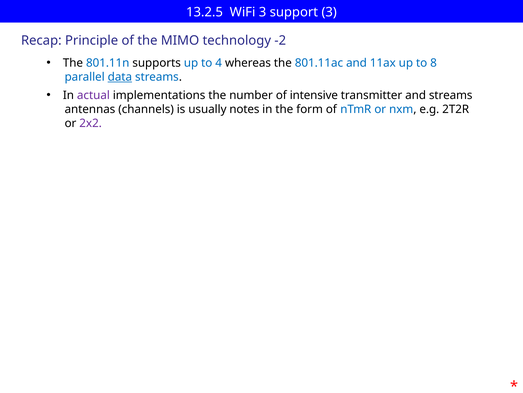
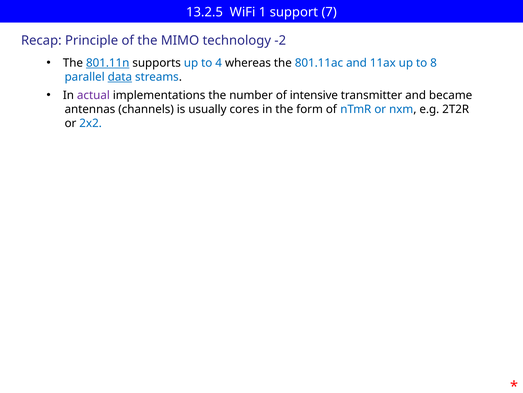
WiFi 3: 3 -> 1 (263, 12)
support 3: 3 -> 7 (329, 12)
801.11n underline: none -> present (108, 63)
and streams: streams -> became (451, 95)
notes: notes -> cores (244, 109)
2x2 colour: purple -> blue (91, 123)
